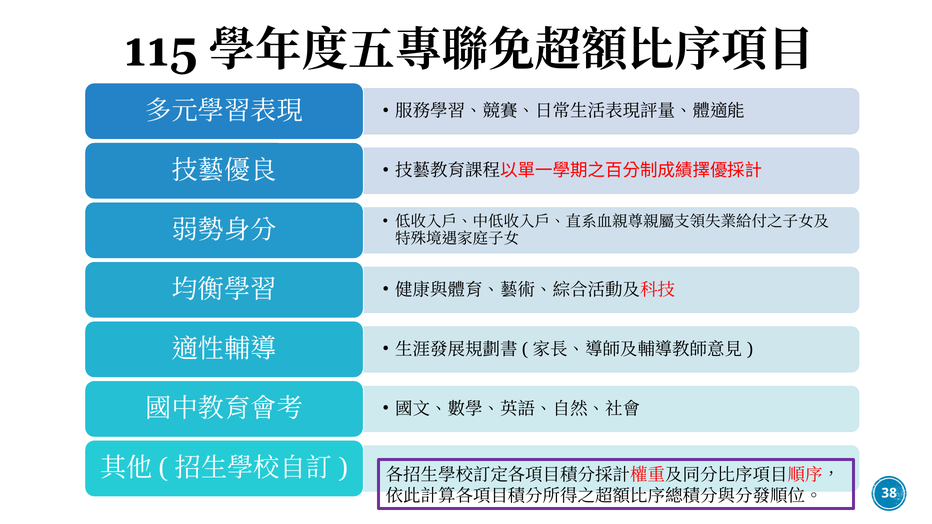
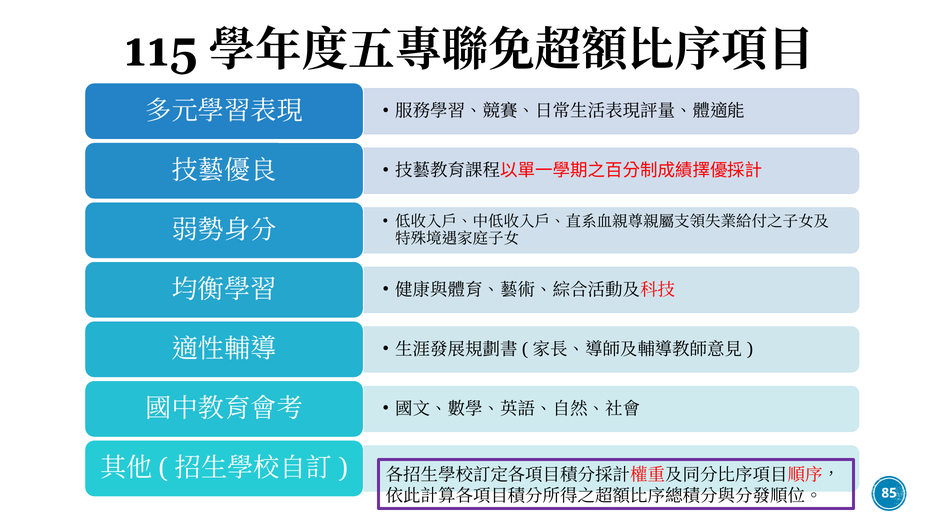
38: 38 -> 85 (889, 493)
